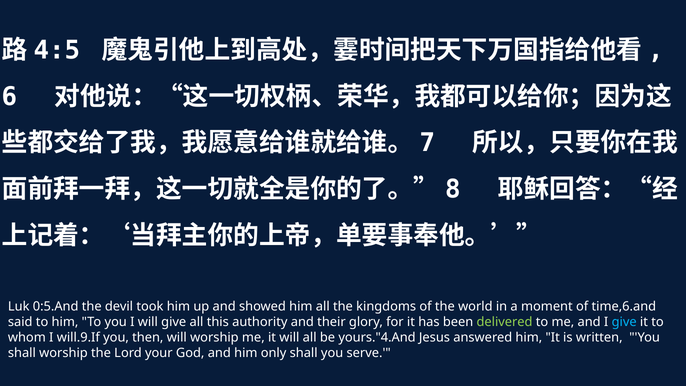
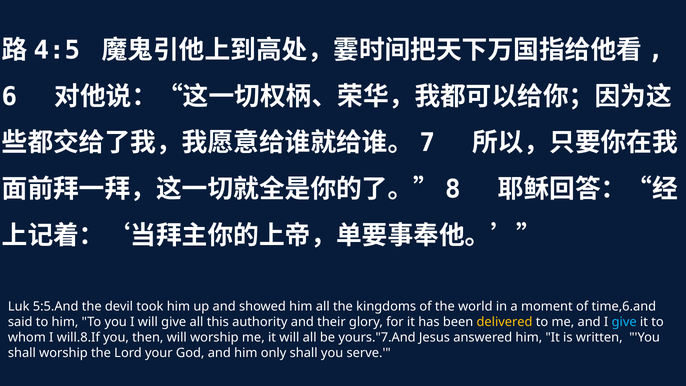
0:5.And: 0:5.And -> 5:5.And (56, 307)
delivered colour: light green -> yellow (505, 322)
will.9.If: will.9.If -> will.8.If (78, 337)
yours."4.And: yours."4.And -> yours."7.And (377, 337)
